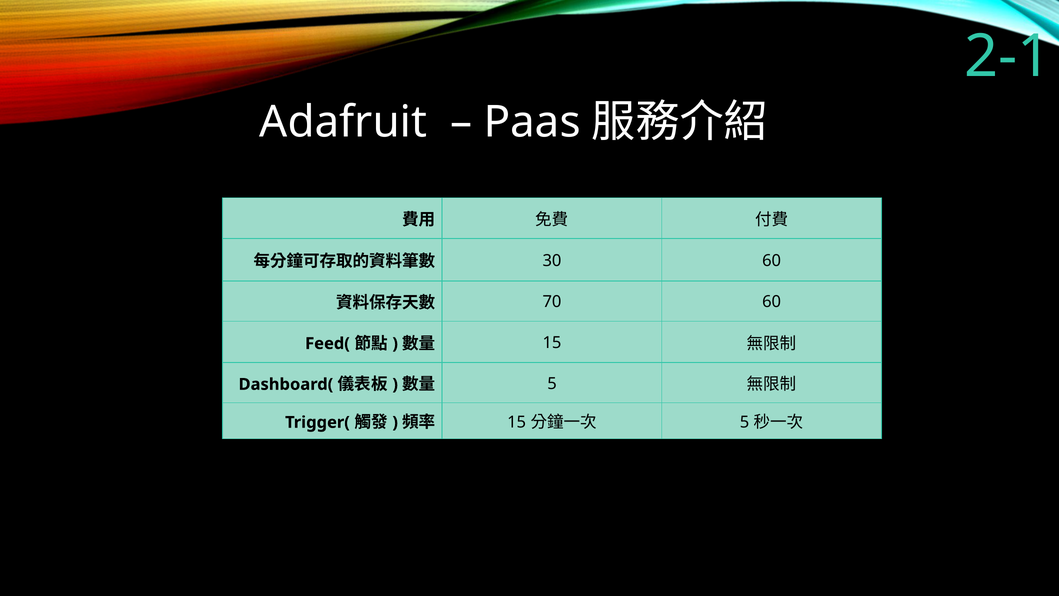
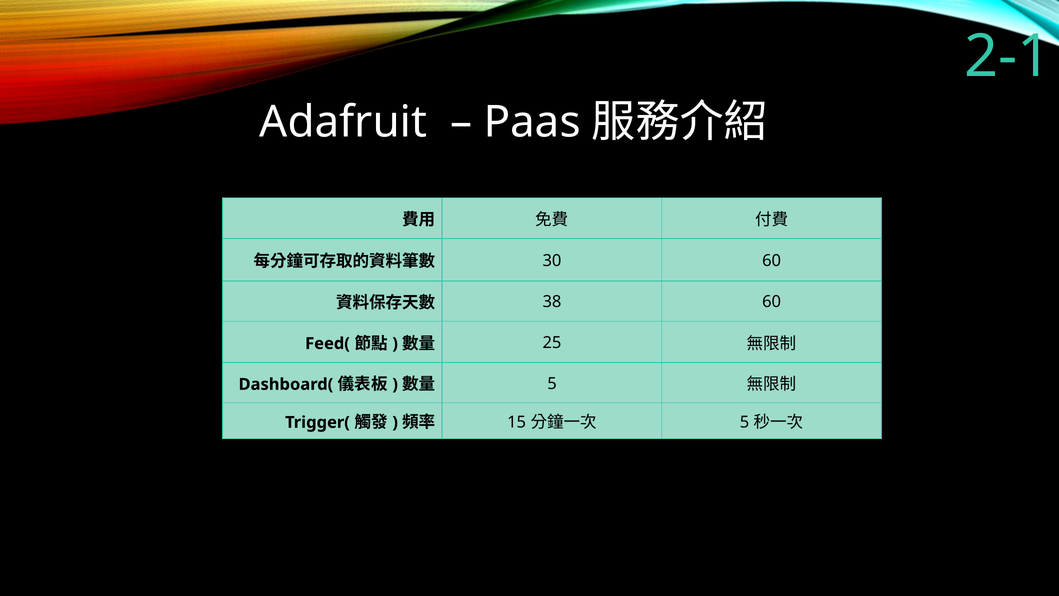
70: 70 -> 38 (552, 302)
15: 15 -> 25 (552, 343)
